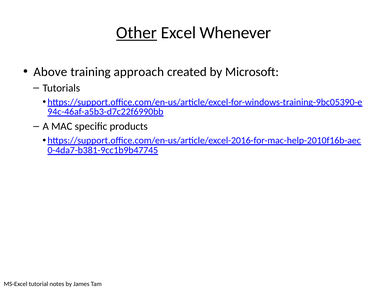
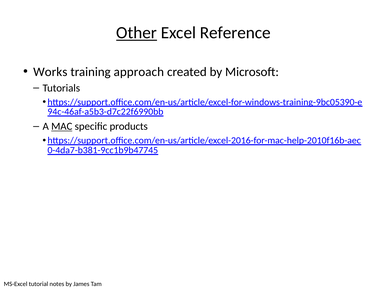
Whenever: Whenever -> Reference (235, 33)
Above: Above -> Works (50, 72)
MAC underline: none -> present (62, 127)
